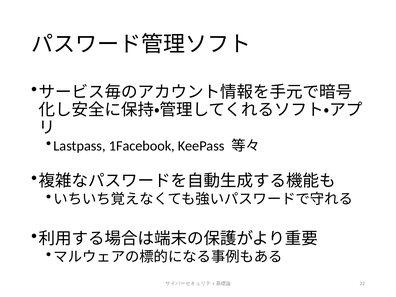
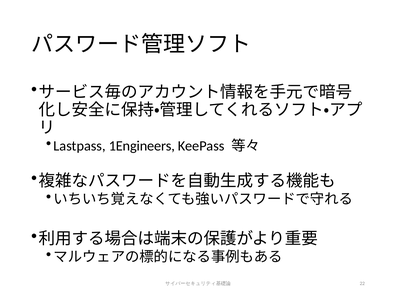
1Facebook: 1Facebook -> 1Engineers (142, 146)
